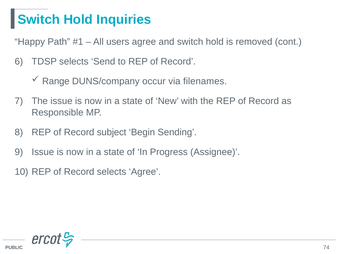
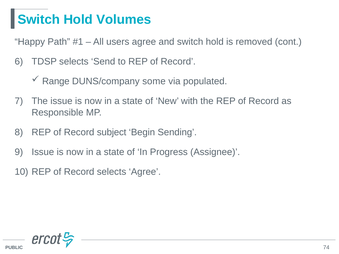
Inquiries: Inquiries -> Volumes (124, 20)
occur: occur -> some (154, 81)
filenames: filenames -> populated (205, 81)
